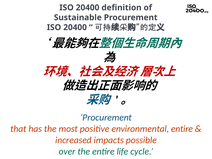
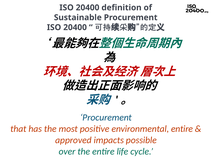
increased: increased -> approved (73, 140)
